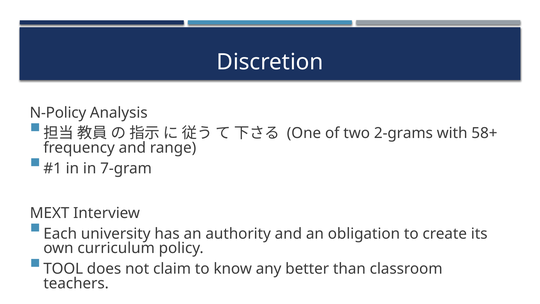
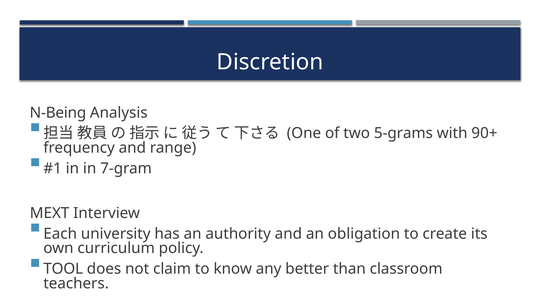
N-Policy: N-Policy -> N-Being (58, 113)
2-grams: 2-grams -> 5-grams (403, 133)
58+: 58+ -> 90+ (484, 133)
